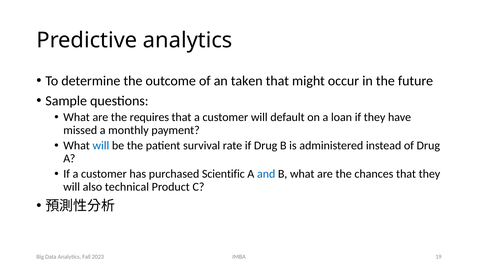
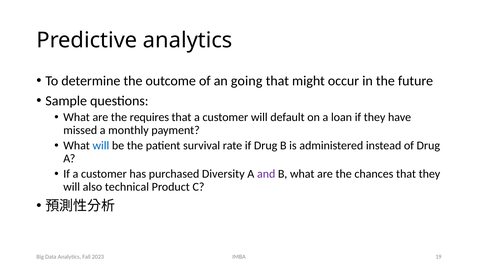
taken: taken -> going (247, 81)
Scientific: Scientific -> Diversity (223, 174)
and colour: blue -> purple (266, 174)
